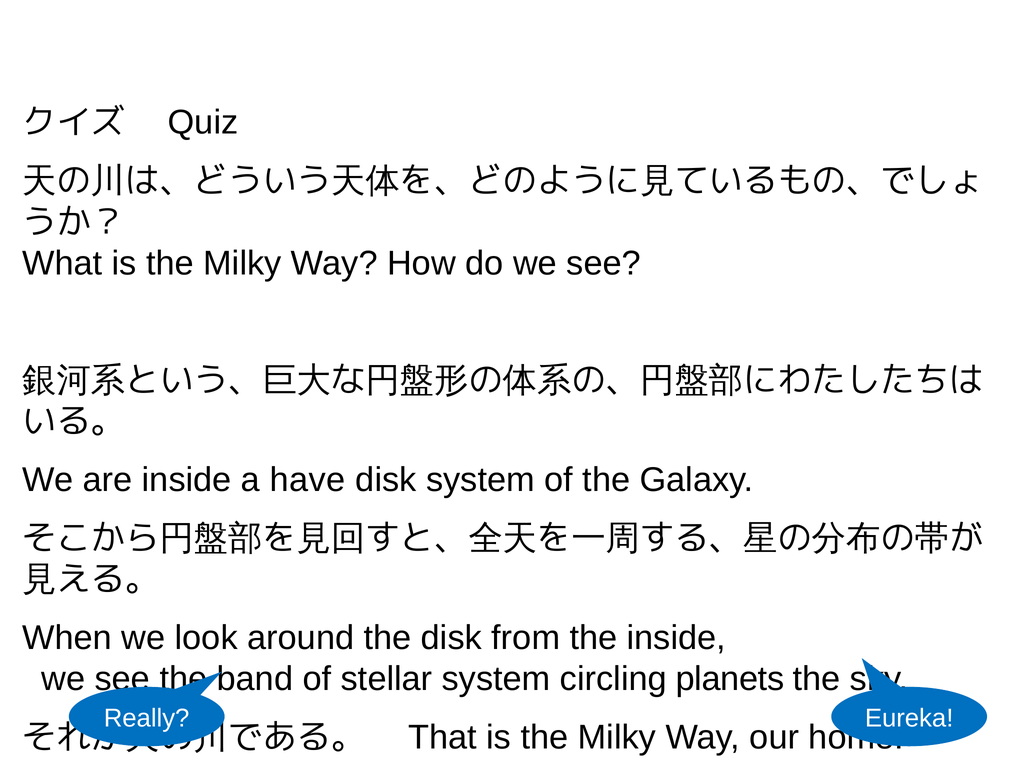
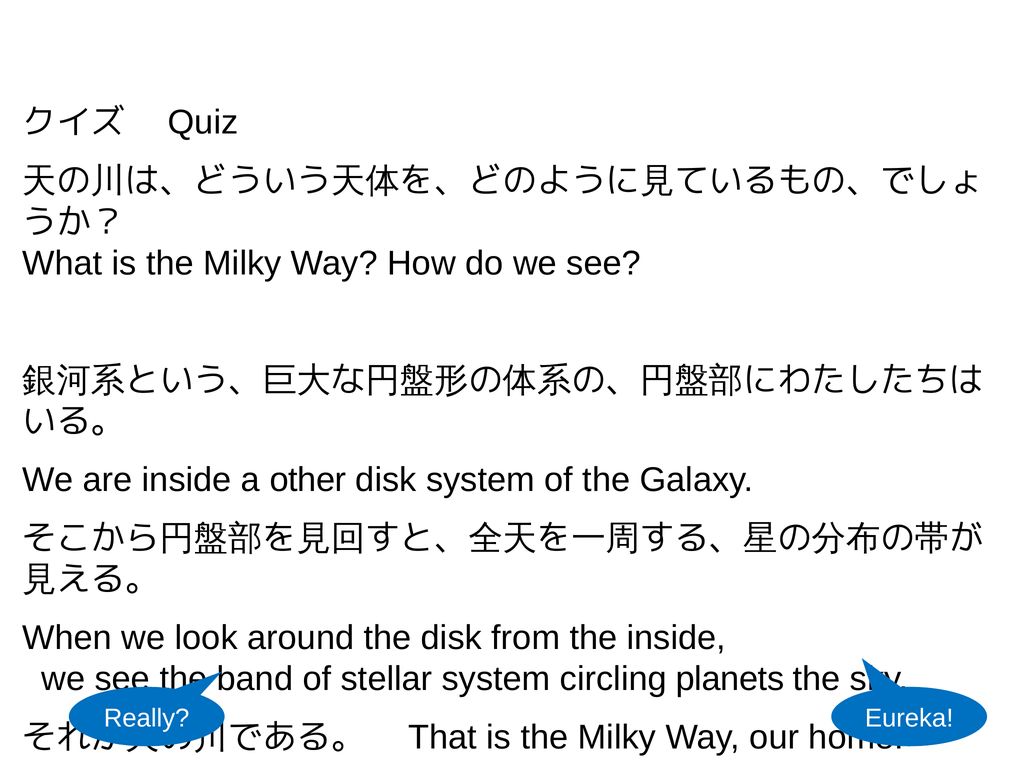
have: have -> other (308, 479)
